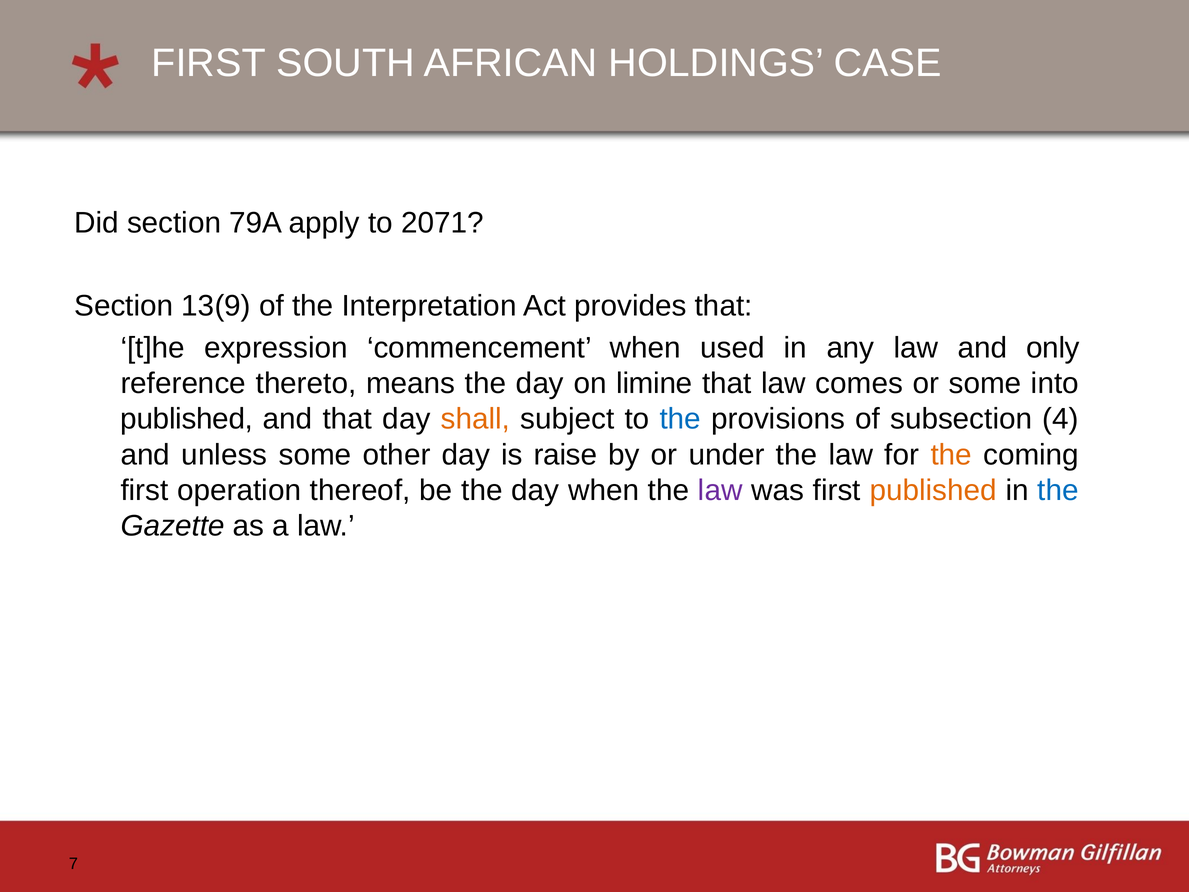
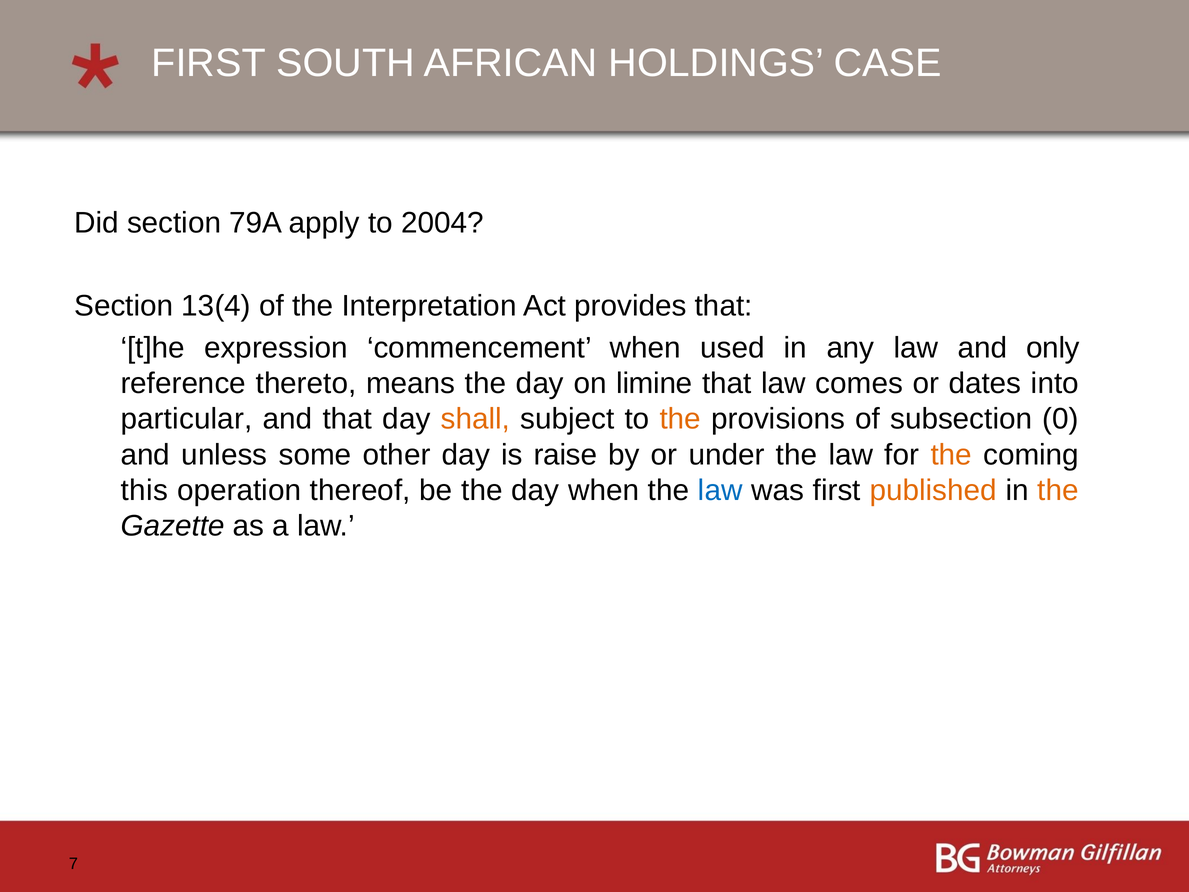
2071: 2071 -> 2004 (442, 223)
13(9: 13(9 -> 13(4 (216, 306)
or some: some -> dates (985, 383)
published: published -> particular (186, 419)
the colour: blue -> orange (680, 419)
4: 4 -> 0 (1061, 419)
first: first -> this (144, 490)
law colour: purple -> blue (720, 490)
the colour: blue -> orange (1058, 490)
